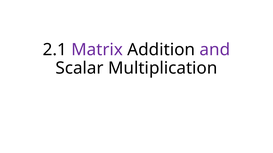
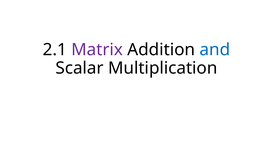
and colour: purple -> blue (215, 50)
